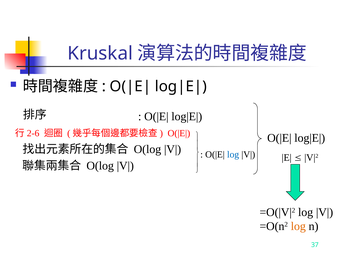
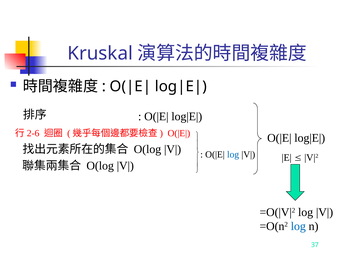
log colour: orange -> blue (298, 227)
